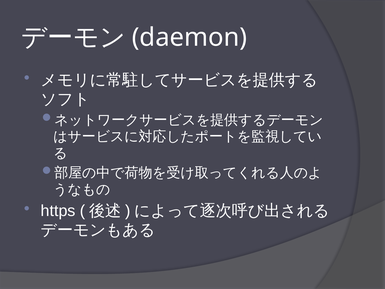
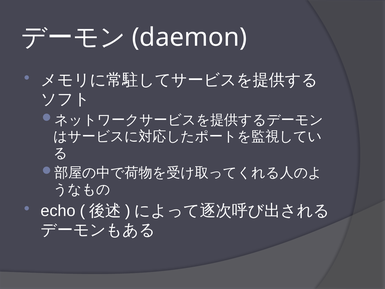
https: https -> echo (58, 211)
